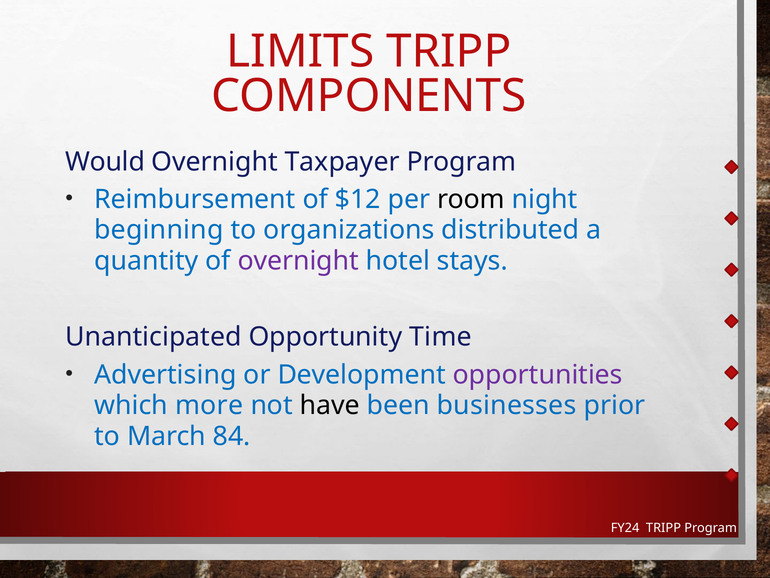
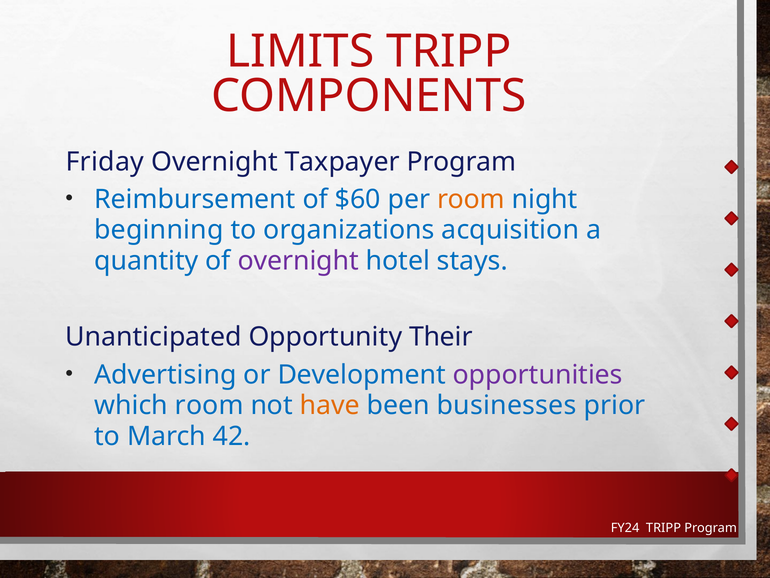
Would: Would -> Friday (105, 162)
$12: $12 -> $60 (358, 199)
room colour: black -> orange (471, 199)
distributed: distributed -> acquisition (510, 230)
Time: Time -> Their (441, 337)
which more: more -> room (209, 405)
have colour: black -> orange (330, 405)
84: 84 -> 42 (232, 436)
